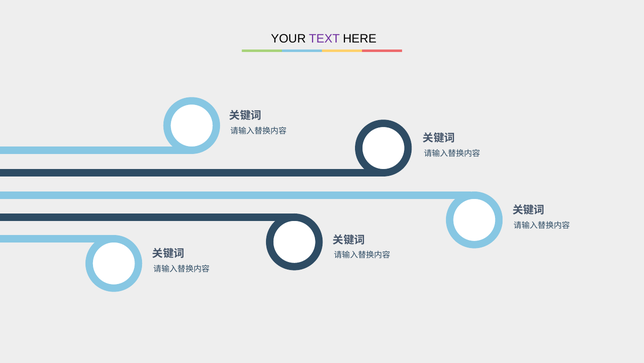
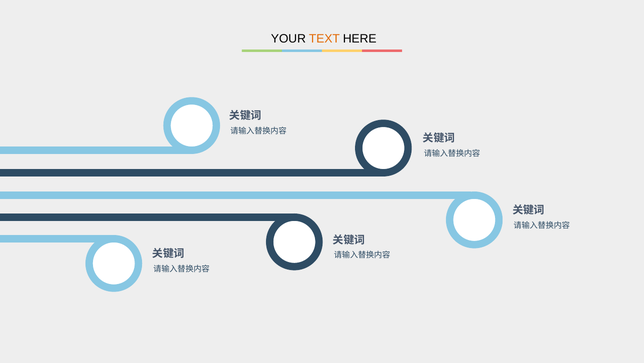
TEXT colour: purple -> orange (324, 39)
